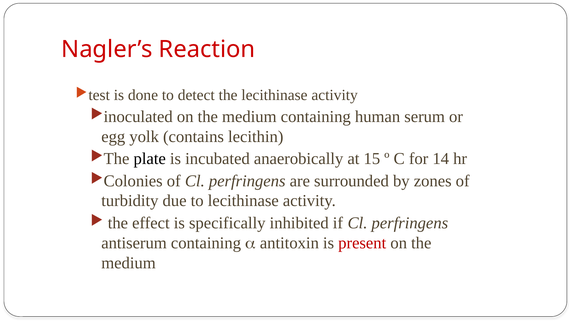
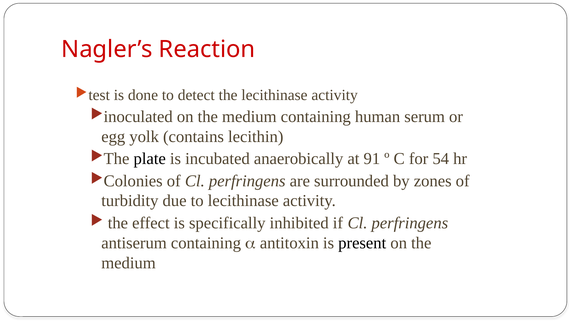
15: 15 -> 91 (372, 159)
14: 14 -> 54 (441, 159)
present colour: red -> black (362, 243)
